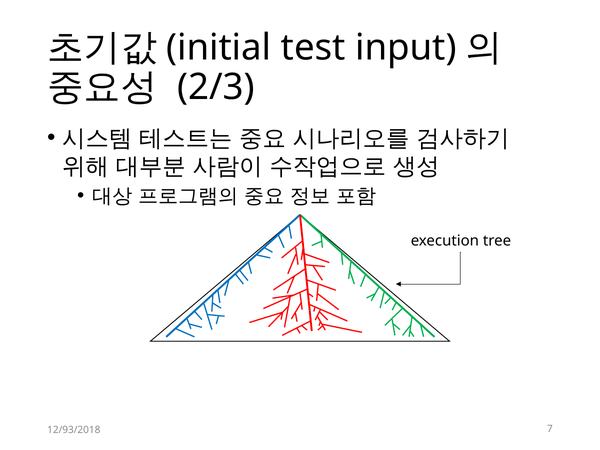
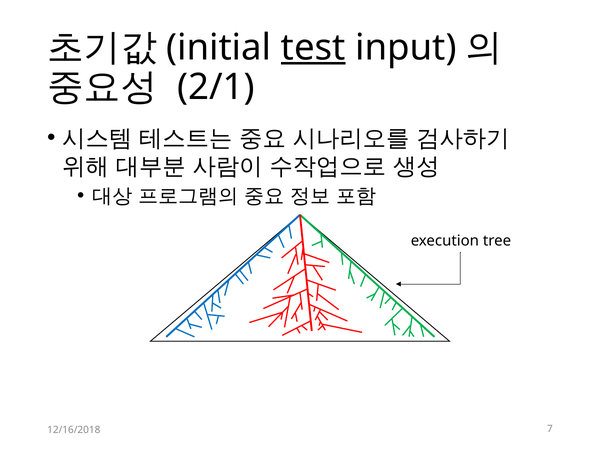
test underline: none -> present (313, 47)
2/3: 2/3 -> 2/1 (216, 87)
12/93/2018: 12/93/2018 -> 12/16/2018 (74, 430)
